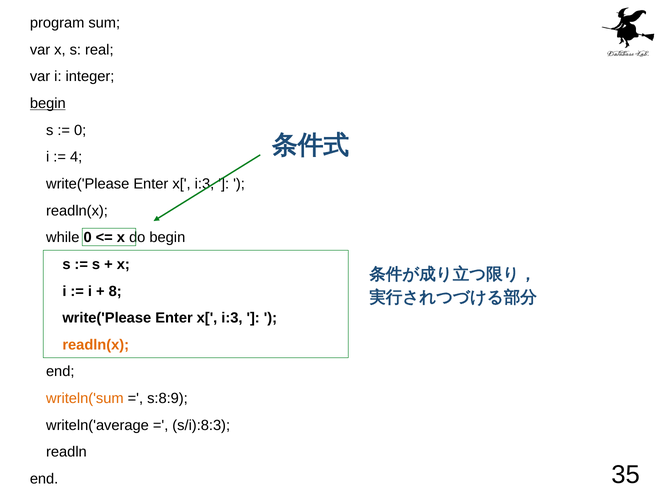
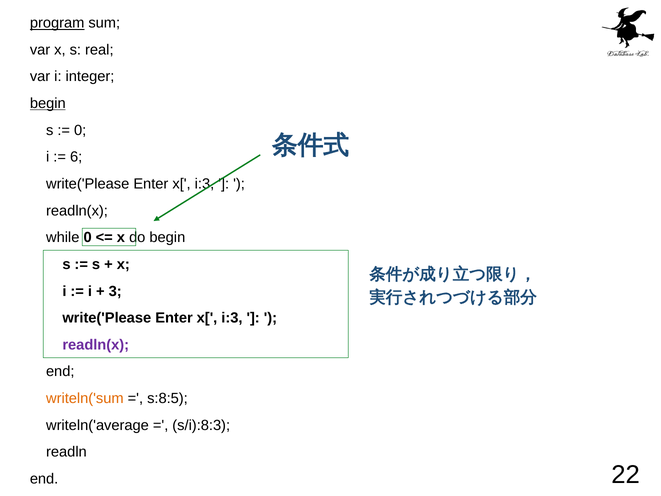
program underline: none -> present (57, 23)
4: 4 -> 6 (76, 157)
8: 8 -> 3 (115, 291)
readln(x colour: orange -> purple (96, 345)
s:8:9: s:8:9 -> s:8:5 (167, 398)
35: 35 -> 22 (626, 474)
